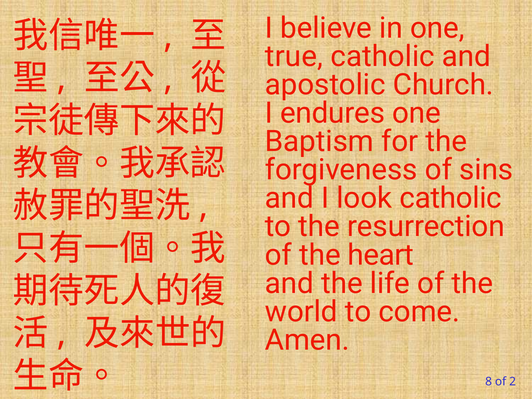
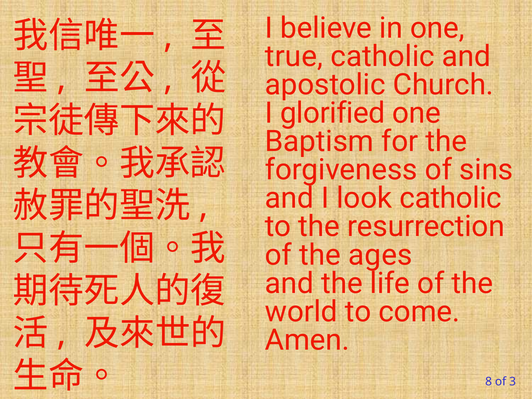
endures: endures -> glorified (333, 113)
heart: heart -> ages (380, 255)
2: 2 -> 3 (513, 382)
